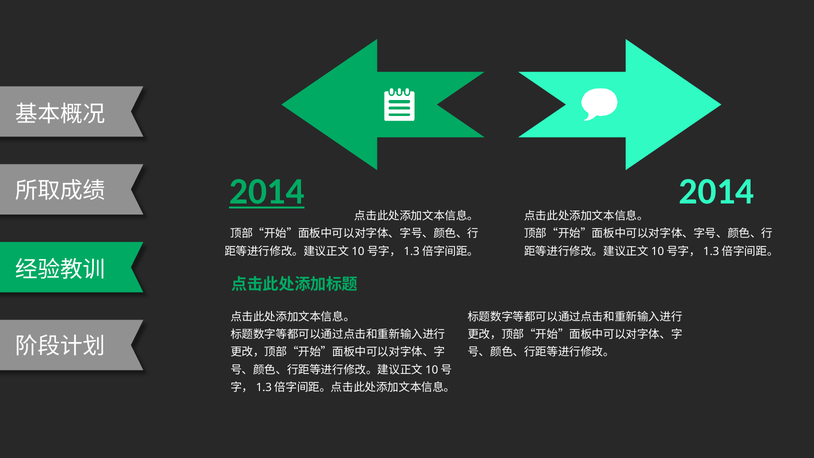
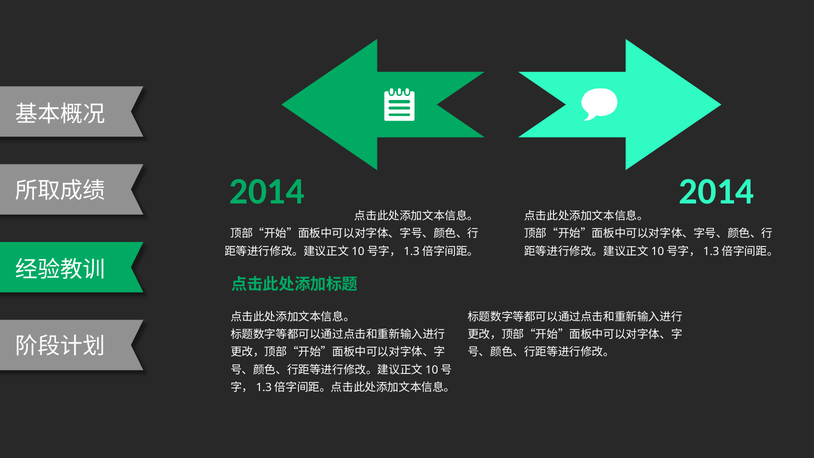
2014 underline: present -> none (267, 191)
